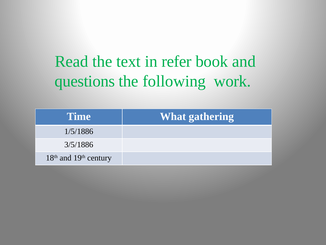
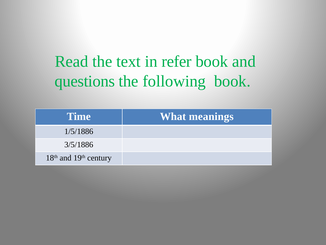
following work: work -> book (232, 81)
gathering: gathering -> meanings (211, 116)
